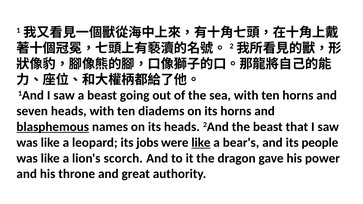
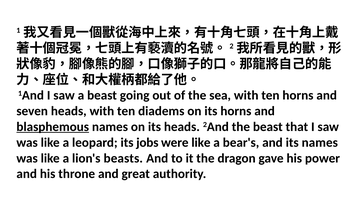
like underline: present -> none (201, 143)
its people: people -> names (320, 143)
scorch: scorch -> beasts (123, 158)
